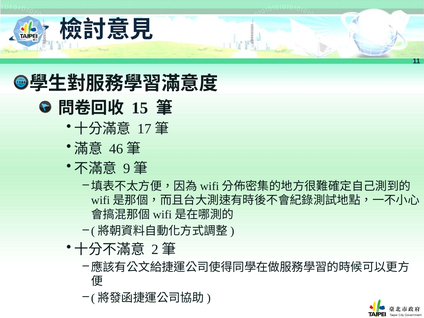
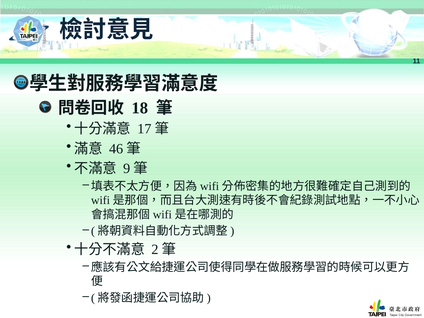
15: 15 -> 18 (140, 108)
